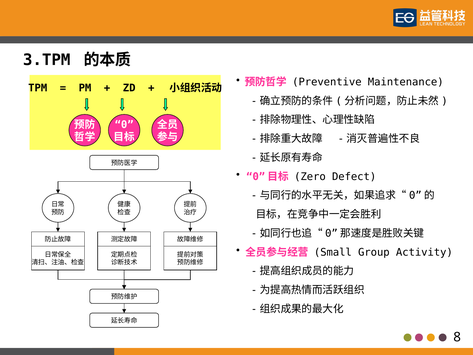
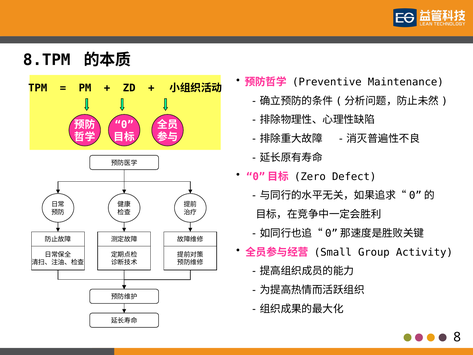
3.TPM: 3.TPM -> 8.TPM (47, 60)
